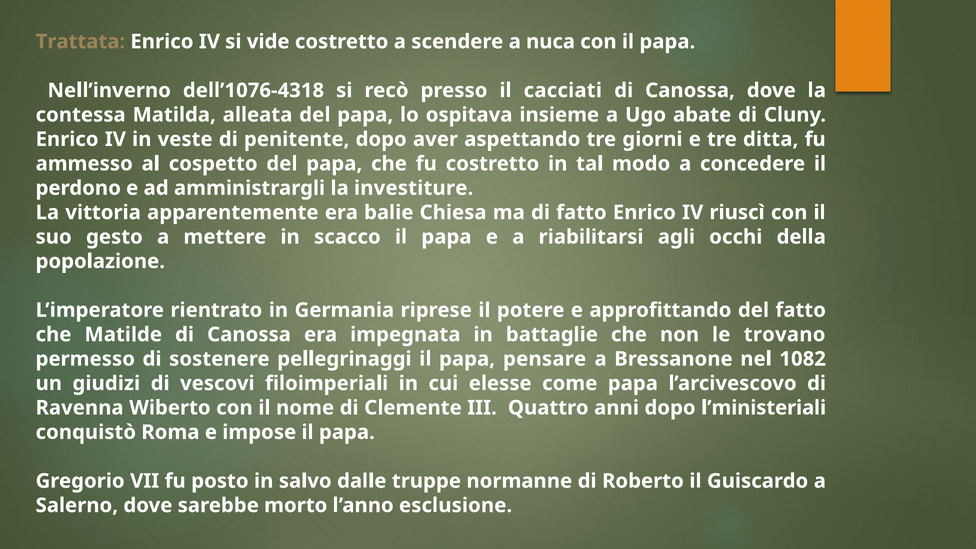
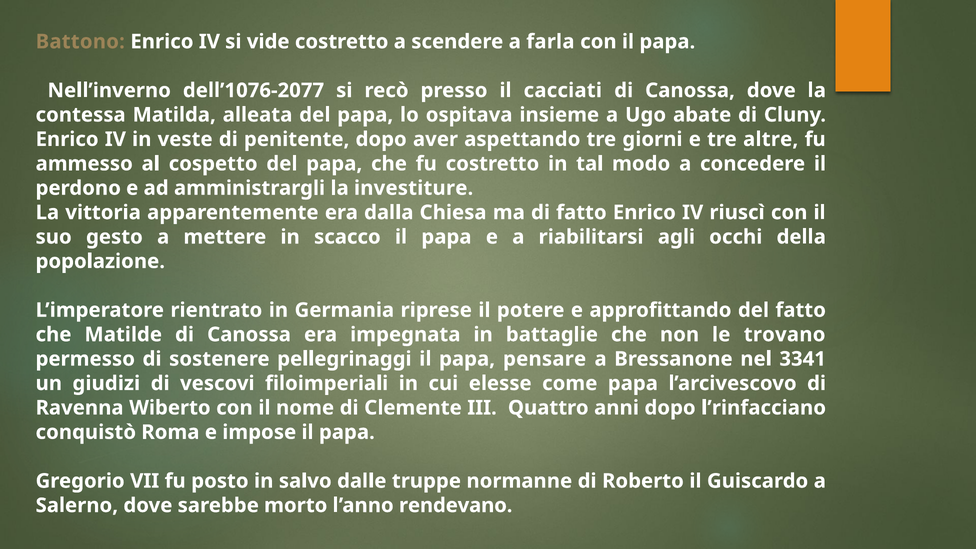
Trattata: Trattata -> Battono (80, 42)
nuca: nuca -> farla (550, 42)
dell’1076-4318: dell’1076-4318 -> dell’1076-2077 (253, 90)
ditta: ditta -> altre (771, 139)
balie: balie -> dalla (389, 213)
1082: 1082 -> 3341 (803, 359)
l’ministeriali: l’ministeriali -> l’rinfacciano (764, 408)
esclusione: esclusione -> rendevano (456, 505)
